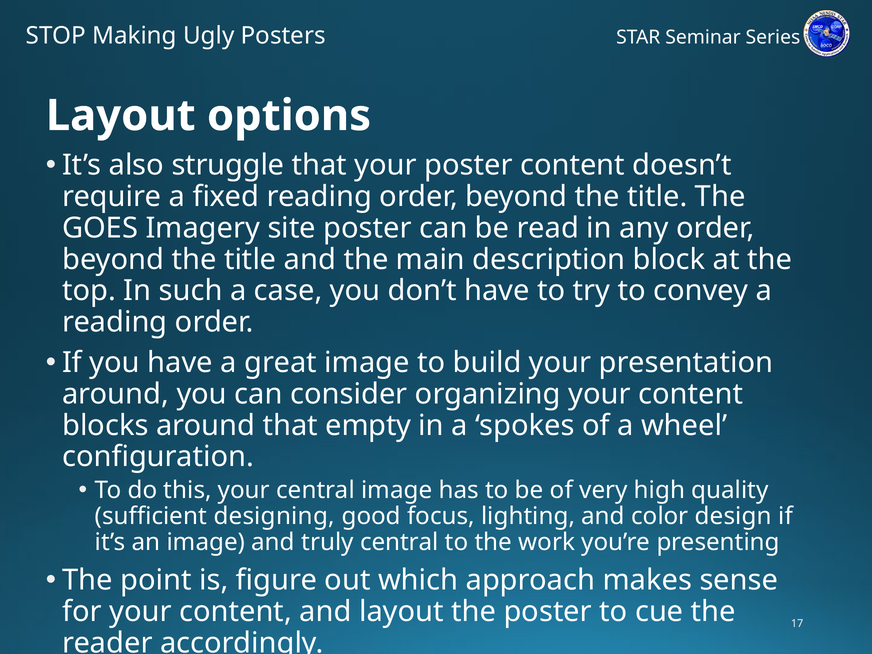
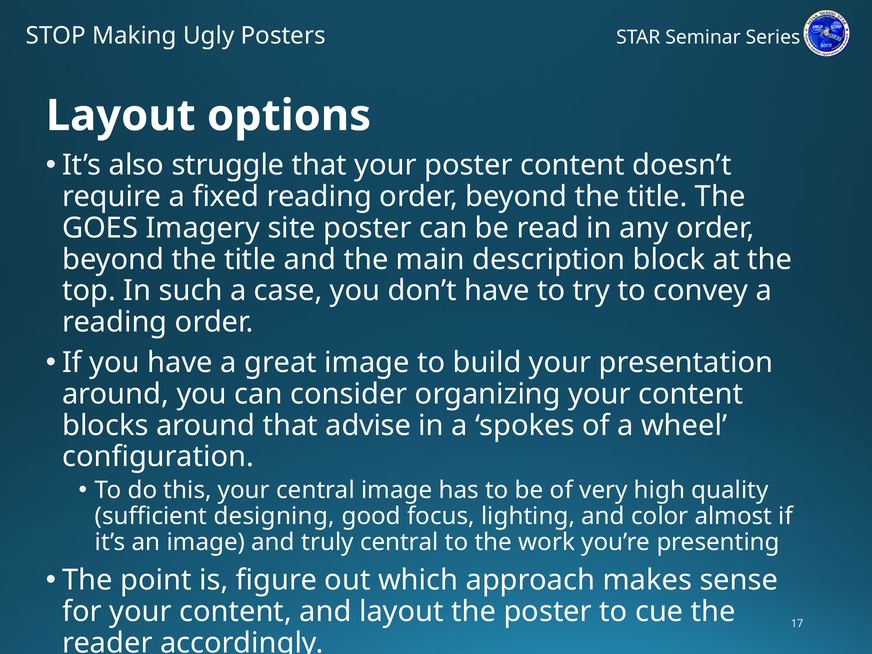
empty: empty -> advise (368, 425)
design: design -> almost (733, 516)
